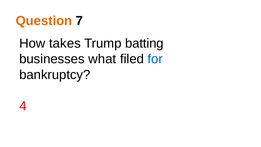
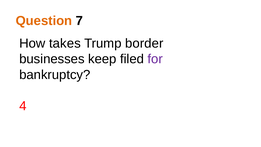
batting: batting -> border (144, 43)
what: what -> keep (102, 59)
for colour: blue -> purple (155, 59)
